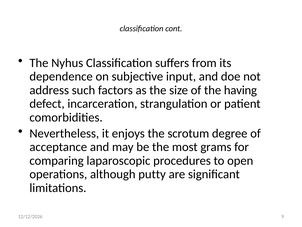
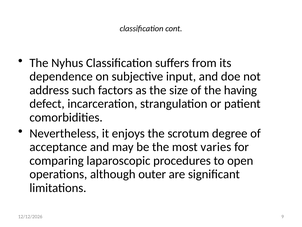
grams: grams -> varies (216, 147)
putty: putty -> outer (152, 174)
